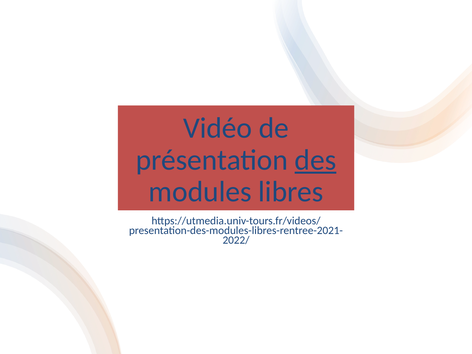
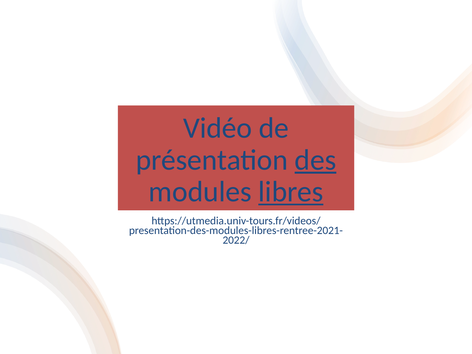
libres underline: none -> present (291, 192)
